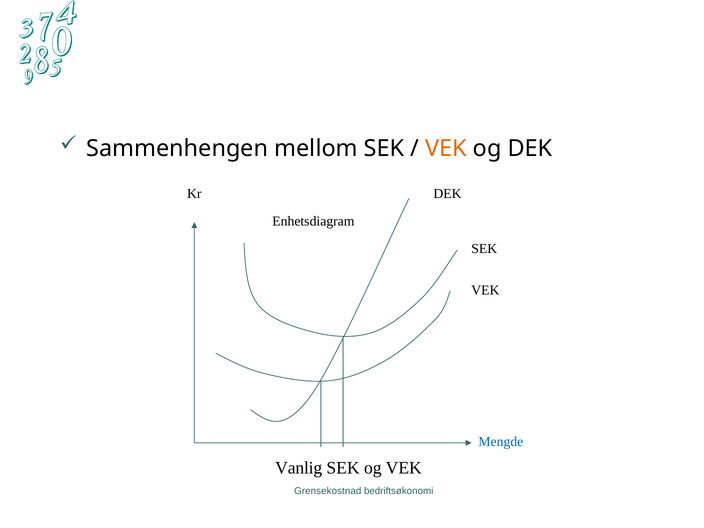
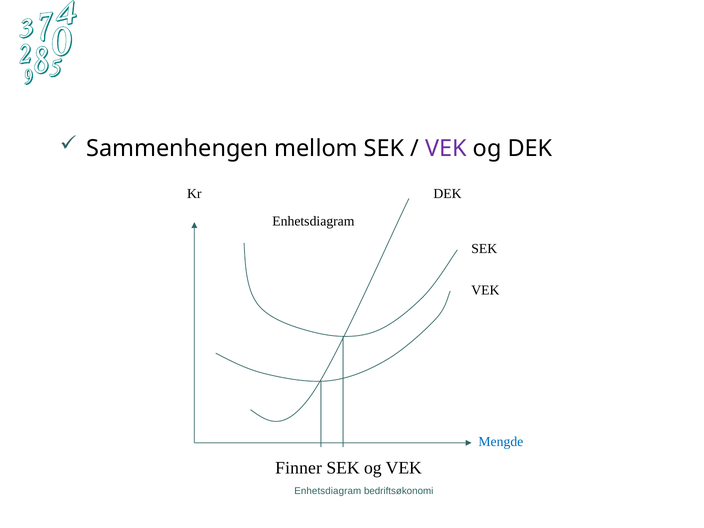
VEK colour: orange -> purple (446, 148)
Vanlig: Vanlig -> Finner (299, 468)
Grensekostnad: Grensekostnad -> Enhetsdiagram (328, 491)
